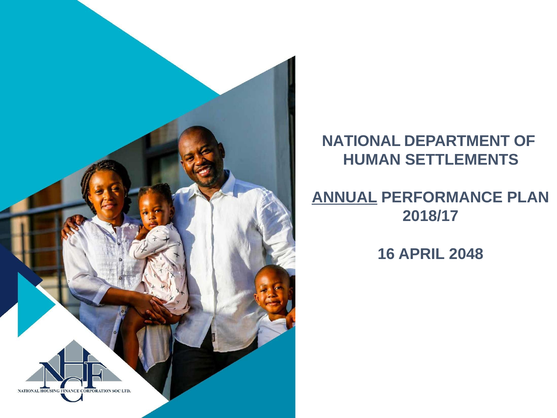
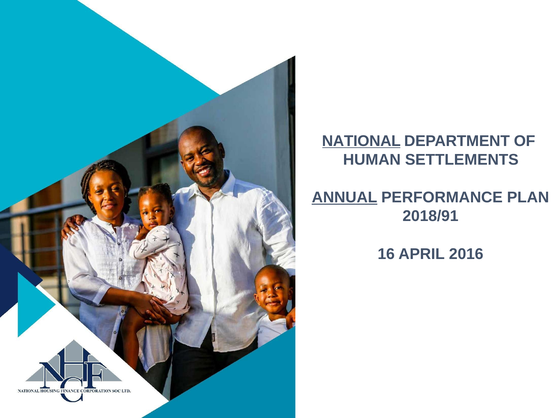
NATIONAL underline: none -> present (361, 141)
2018/17: 2018/17 -> 2018/91 (431, 216)
2048: 2048 -> 2016 (466, 254)
